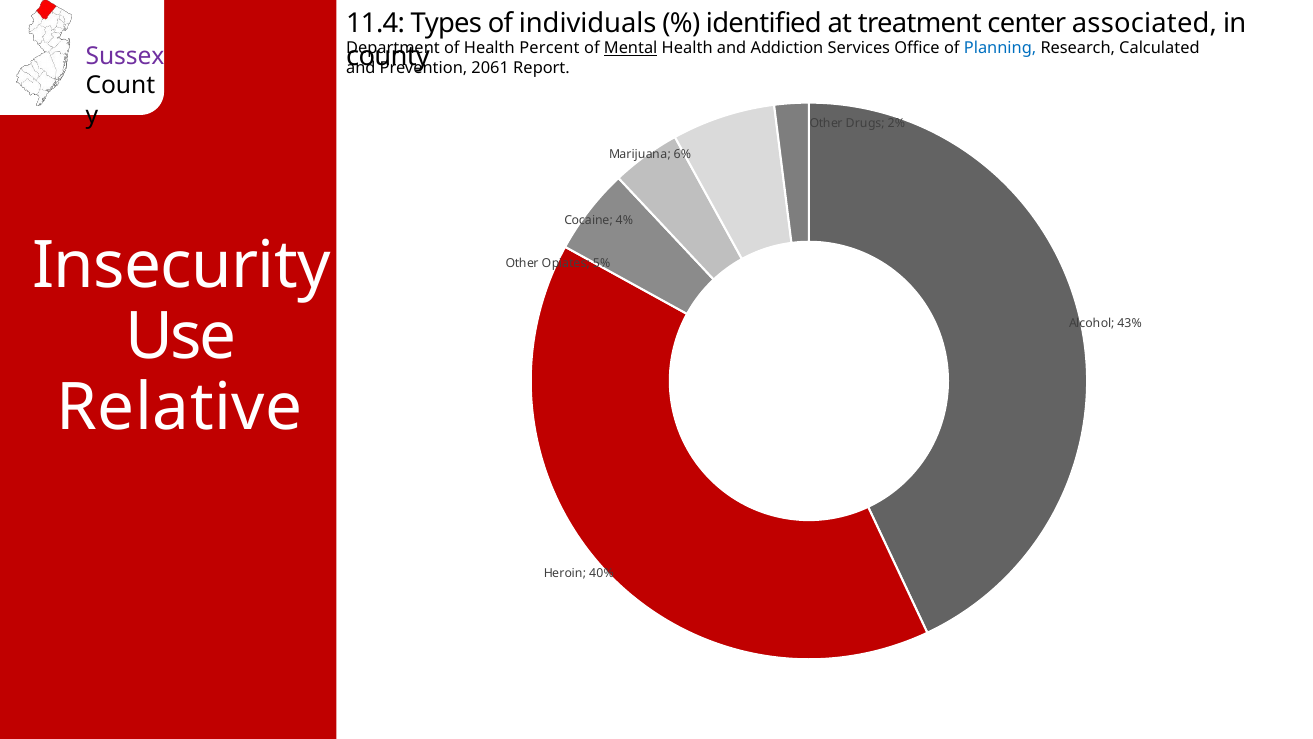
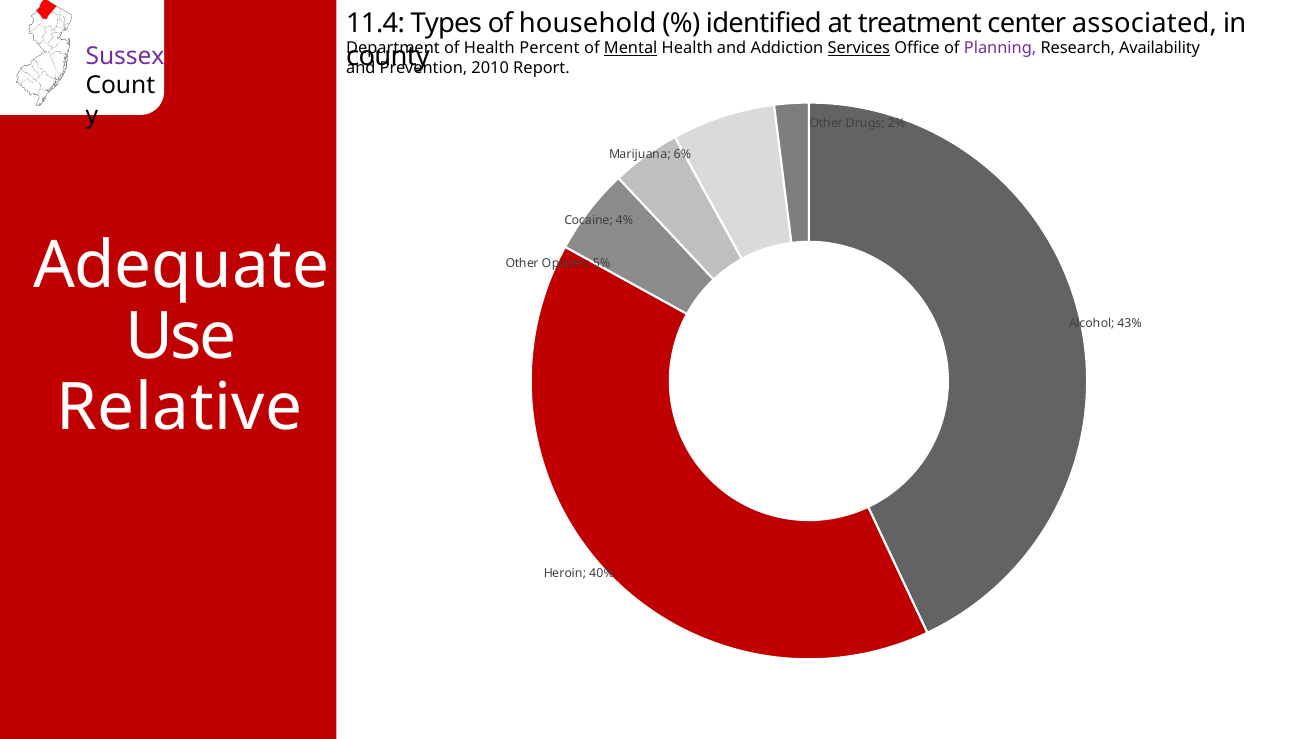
individuals: individuals -> household (588, 23)
Services underline: none -> present (859, 48)
Planning colour: blue -> purple (1000, 48)
Calculated: Calculated -> Availability (1159, 48)
2061: 2061 -> 2010 (490, 68)
Insecurity: Insecurity -> Adequate (181, 266)
